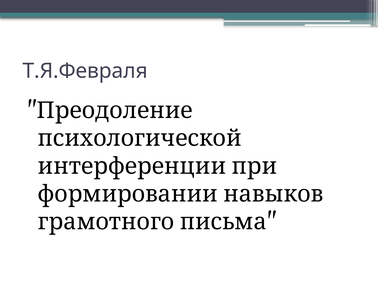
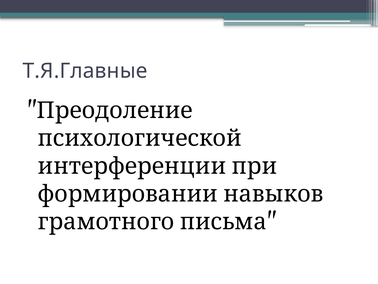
Т.Я.Февраля: Т.Я.Февраля -> Т.Я.Главные (85, 71)
